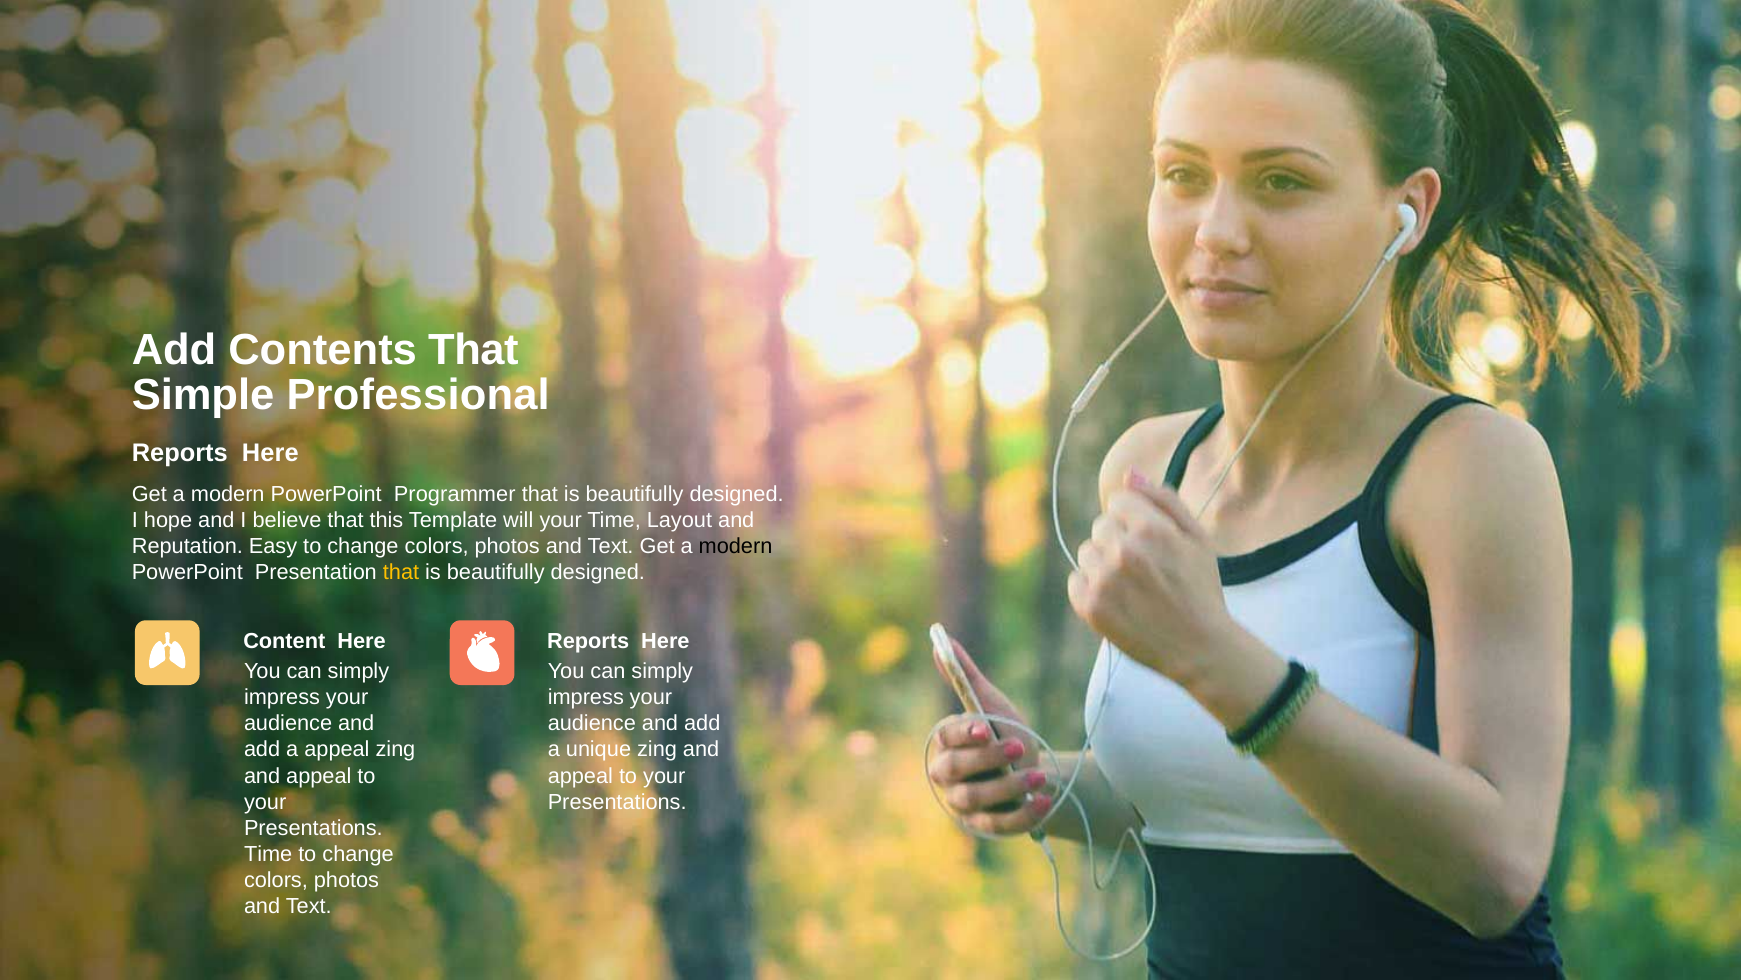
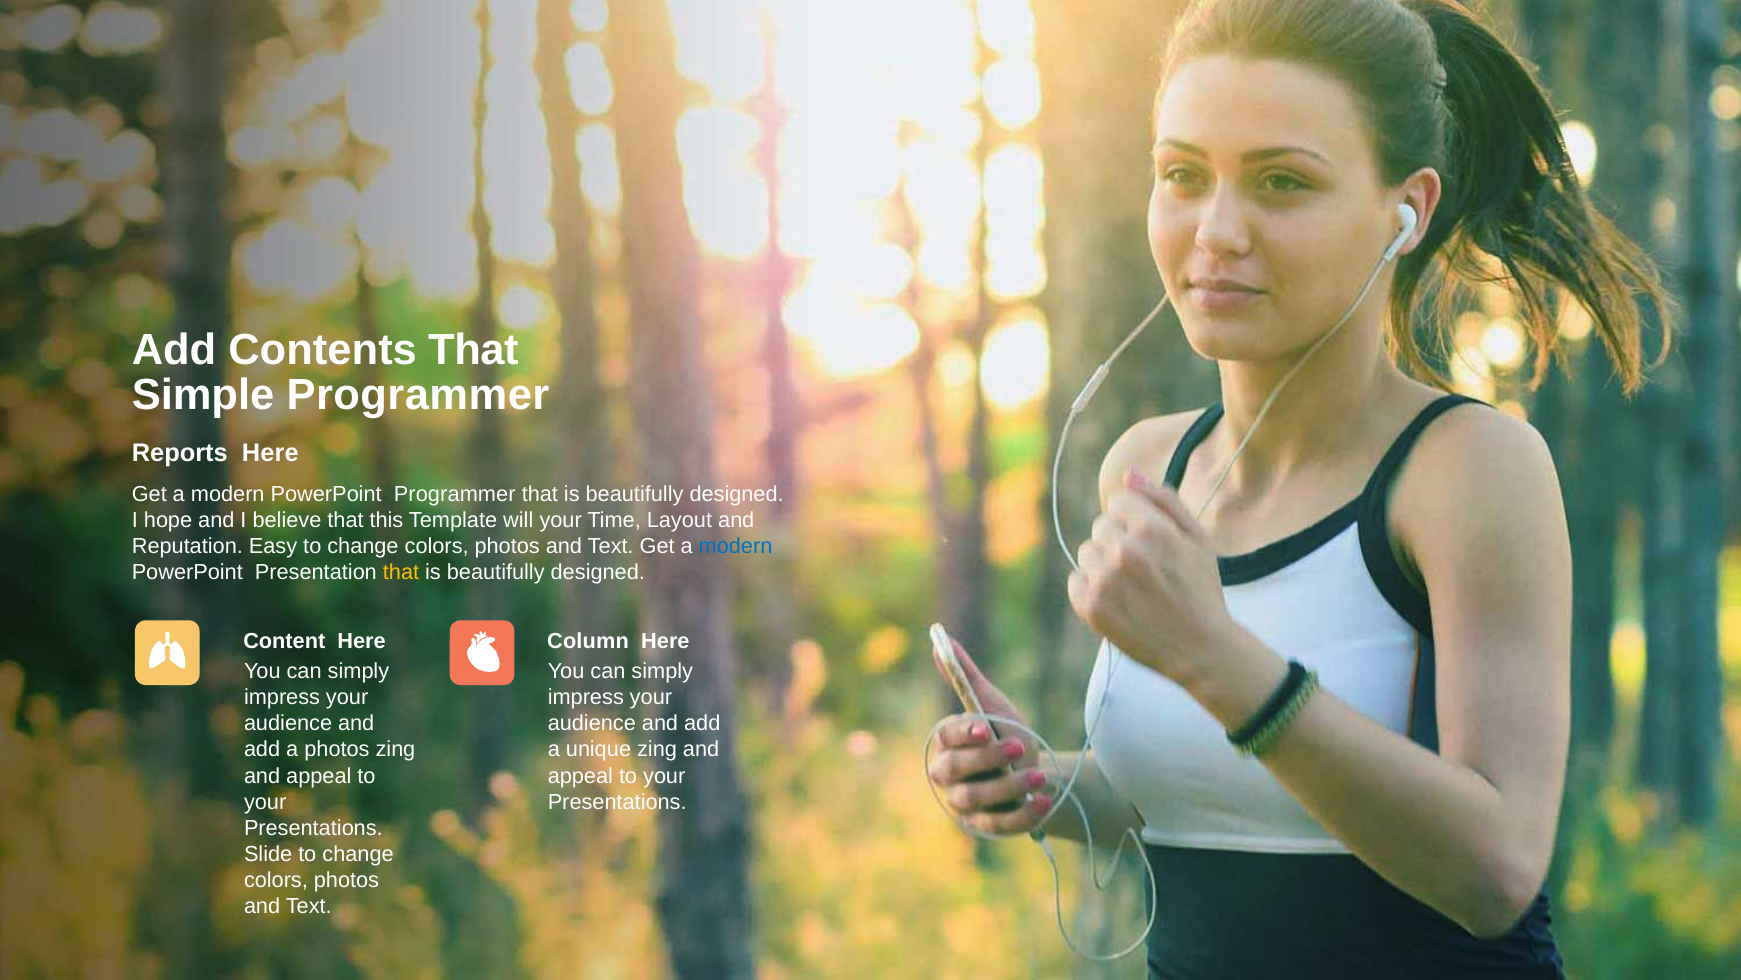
Simple Professional: Professional -> Programmer (418, 395)
modern colour: black -> blue (736, 546)
Reports: Reports -> Column (588, 641)
a appeal: appeal -> photos (337, 749)
Time: Time -> Slide (268, 854)
